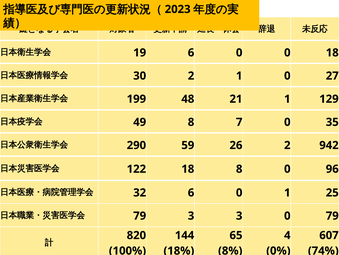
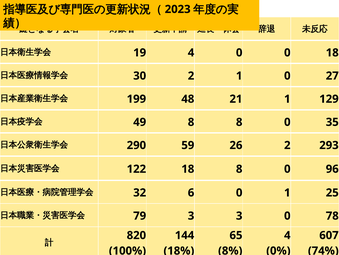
19 6: 6 -> 4 (191, 53)
8 7: 7 -> 8 (239, 122)
942: 942 -> 293 (329, 145)
0 79: 79 -> 78 (332, 215)
